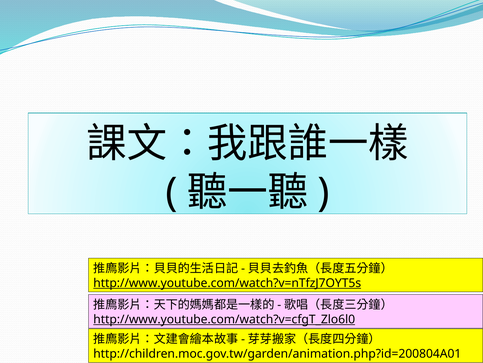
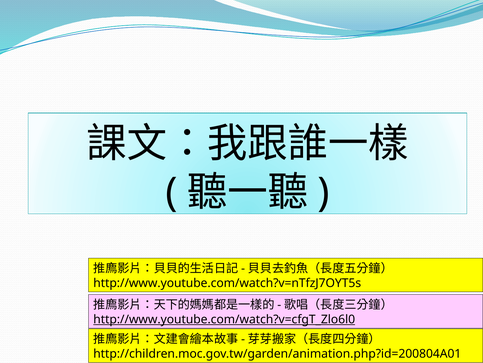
http://www.youtube.com/watch?v=nTfzJ7OYT5s underline: present -> none (227, 283)
